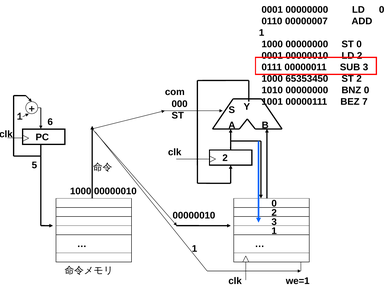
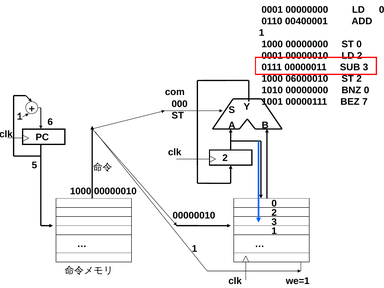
00000007: 00000007 -> 00400001 (306, 21)
65353450: 65353450 -> 06000010 (307, 79)
